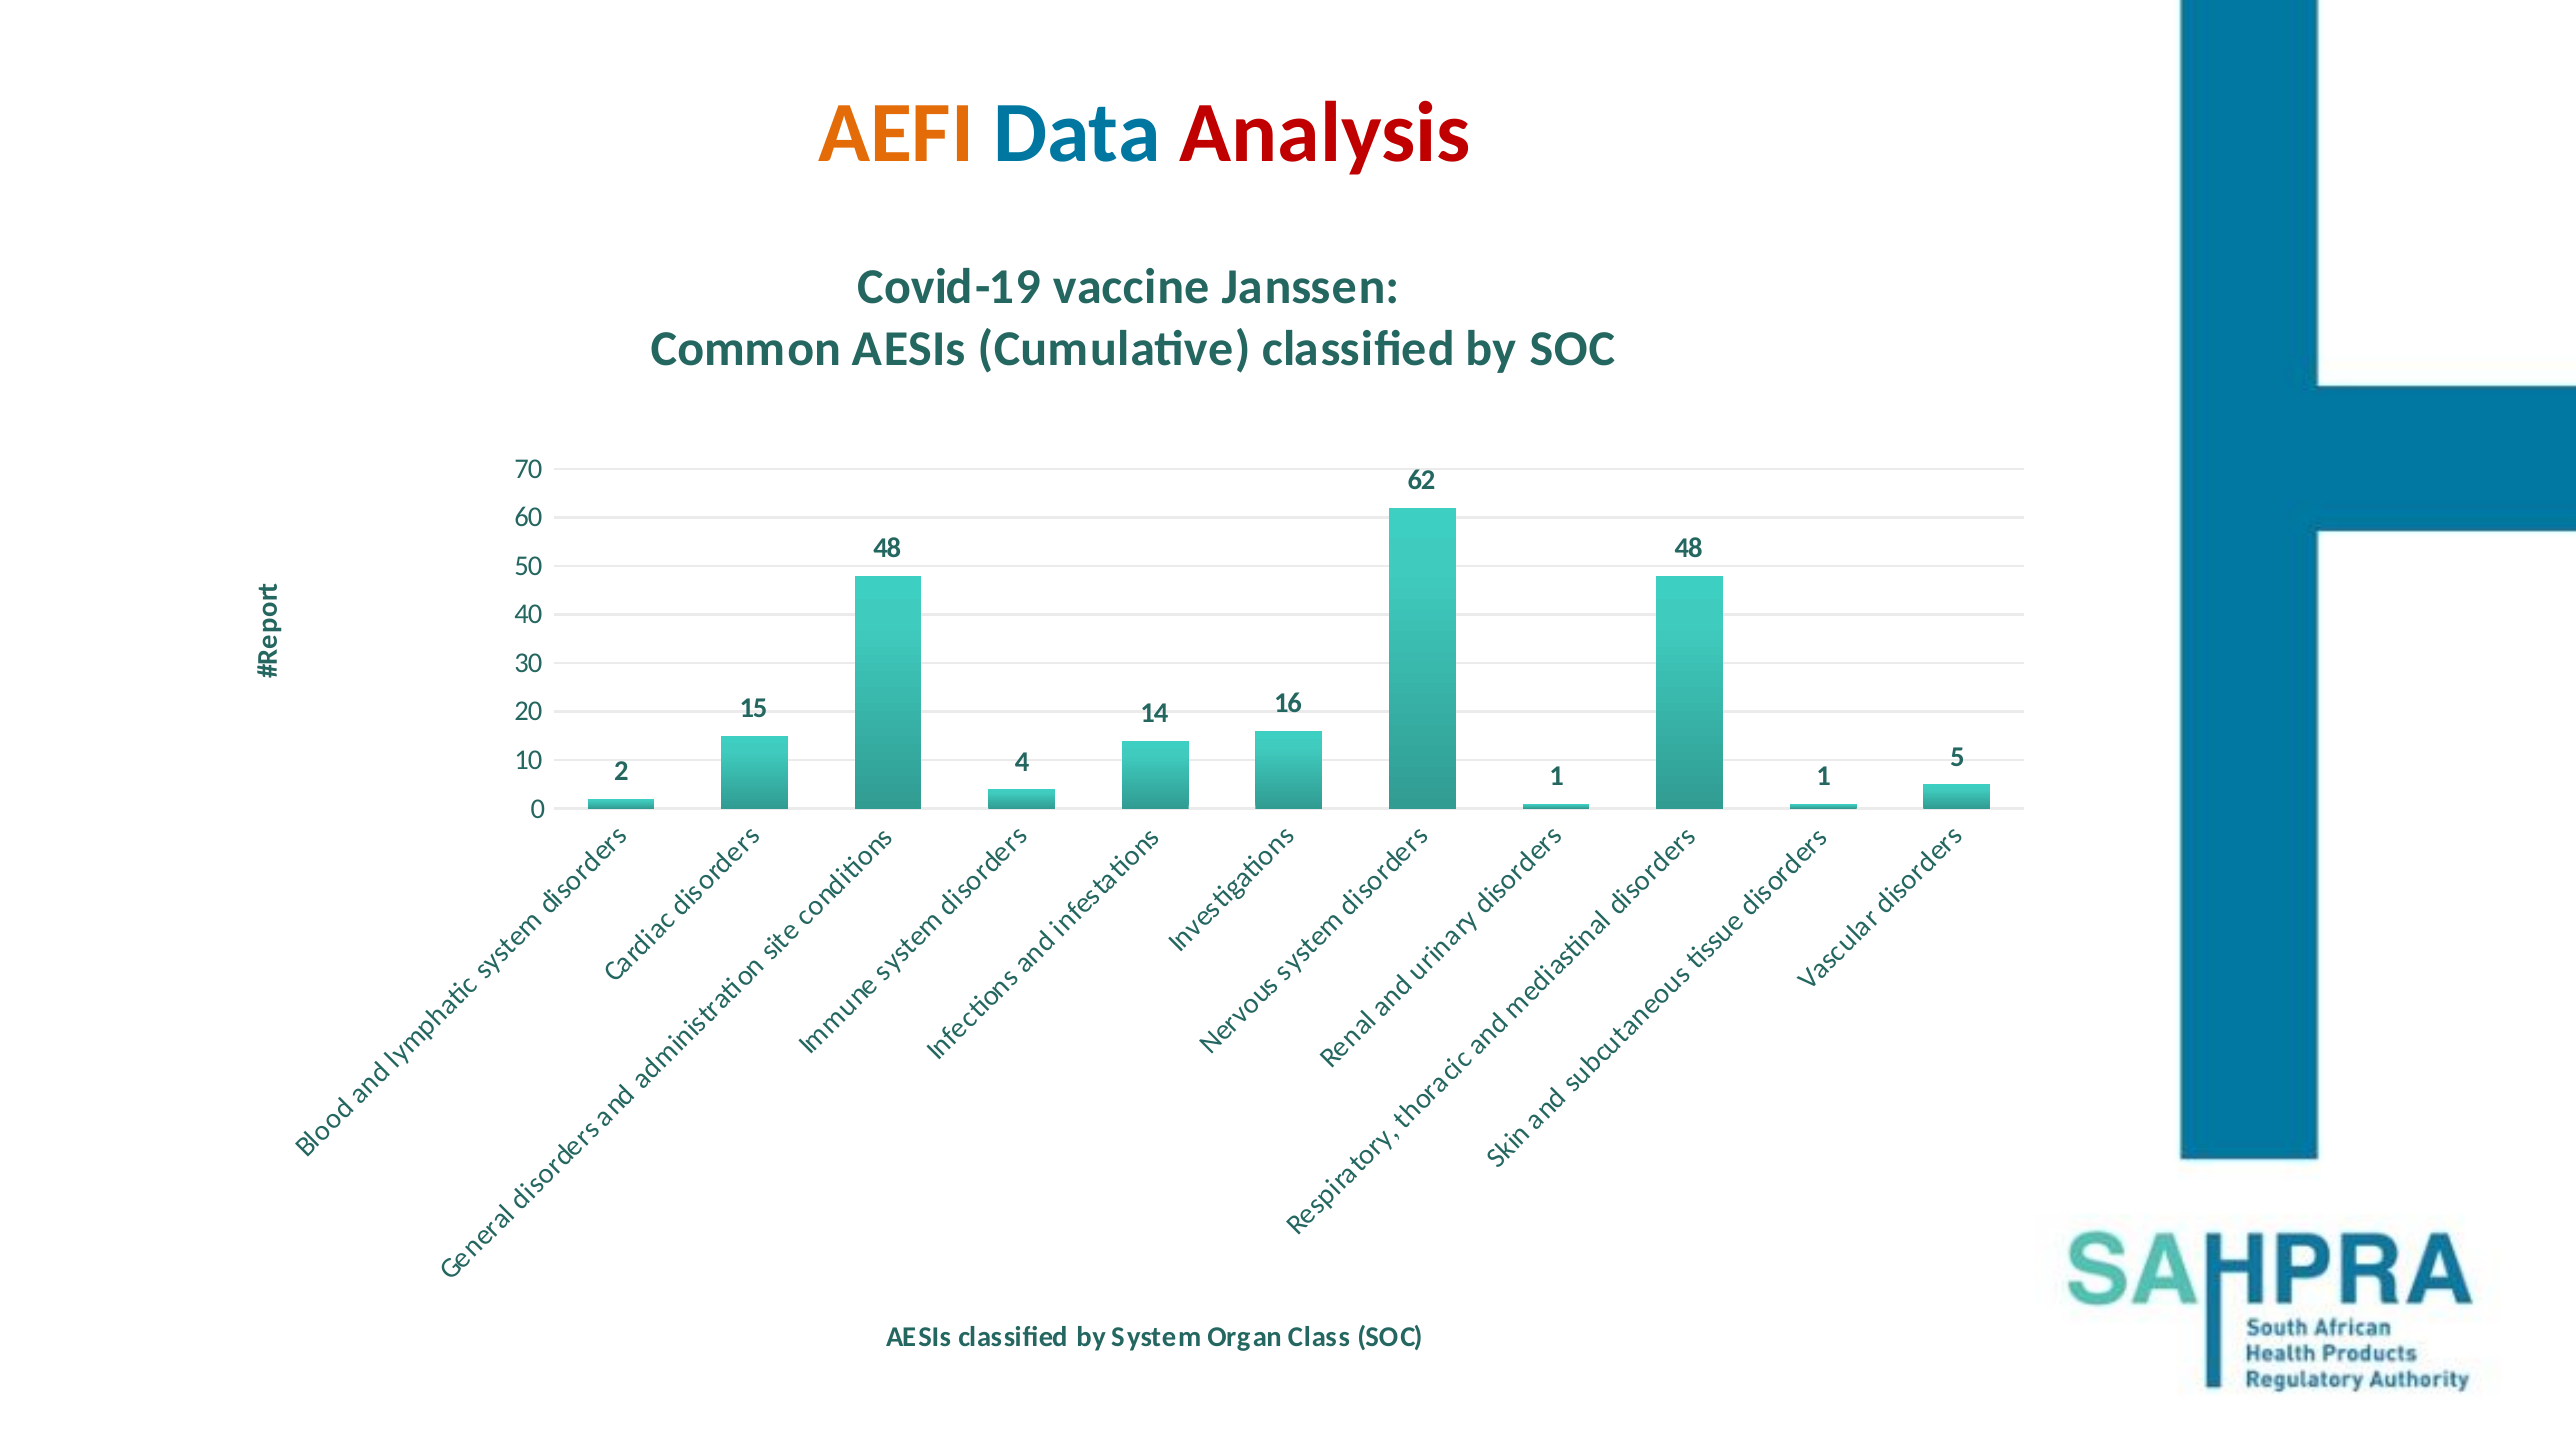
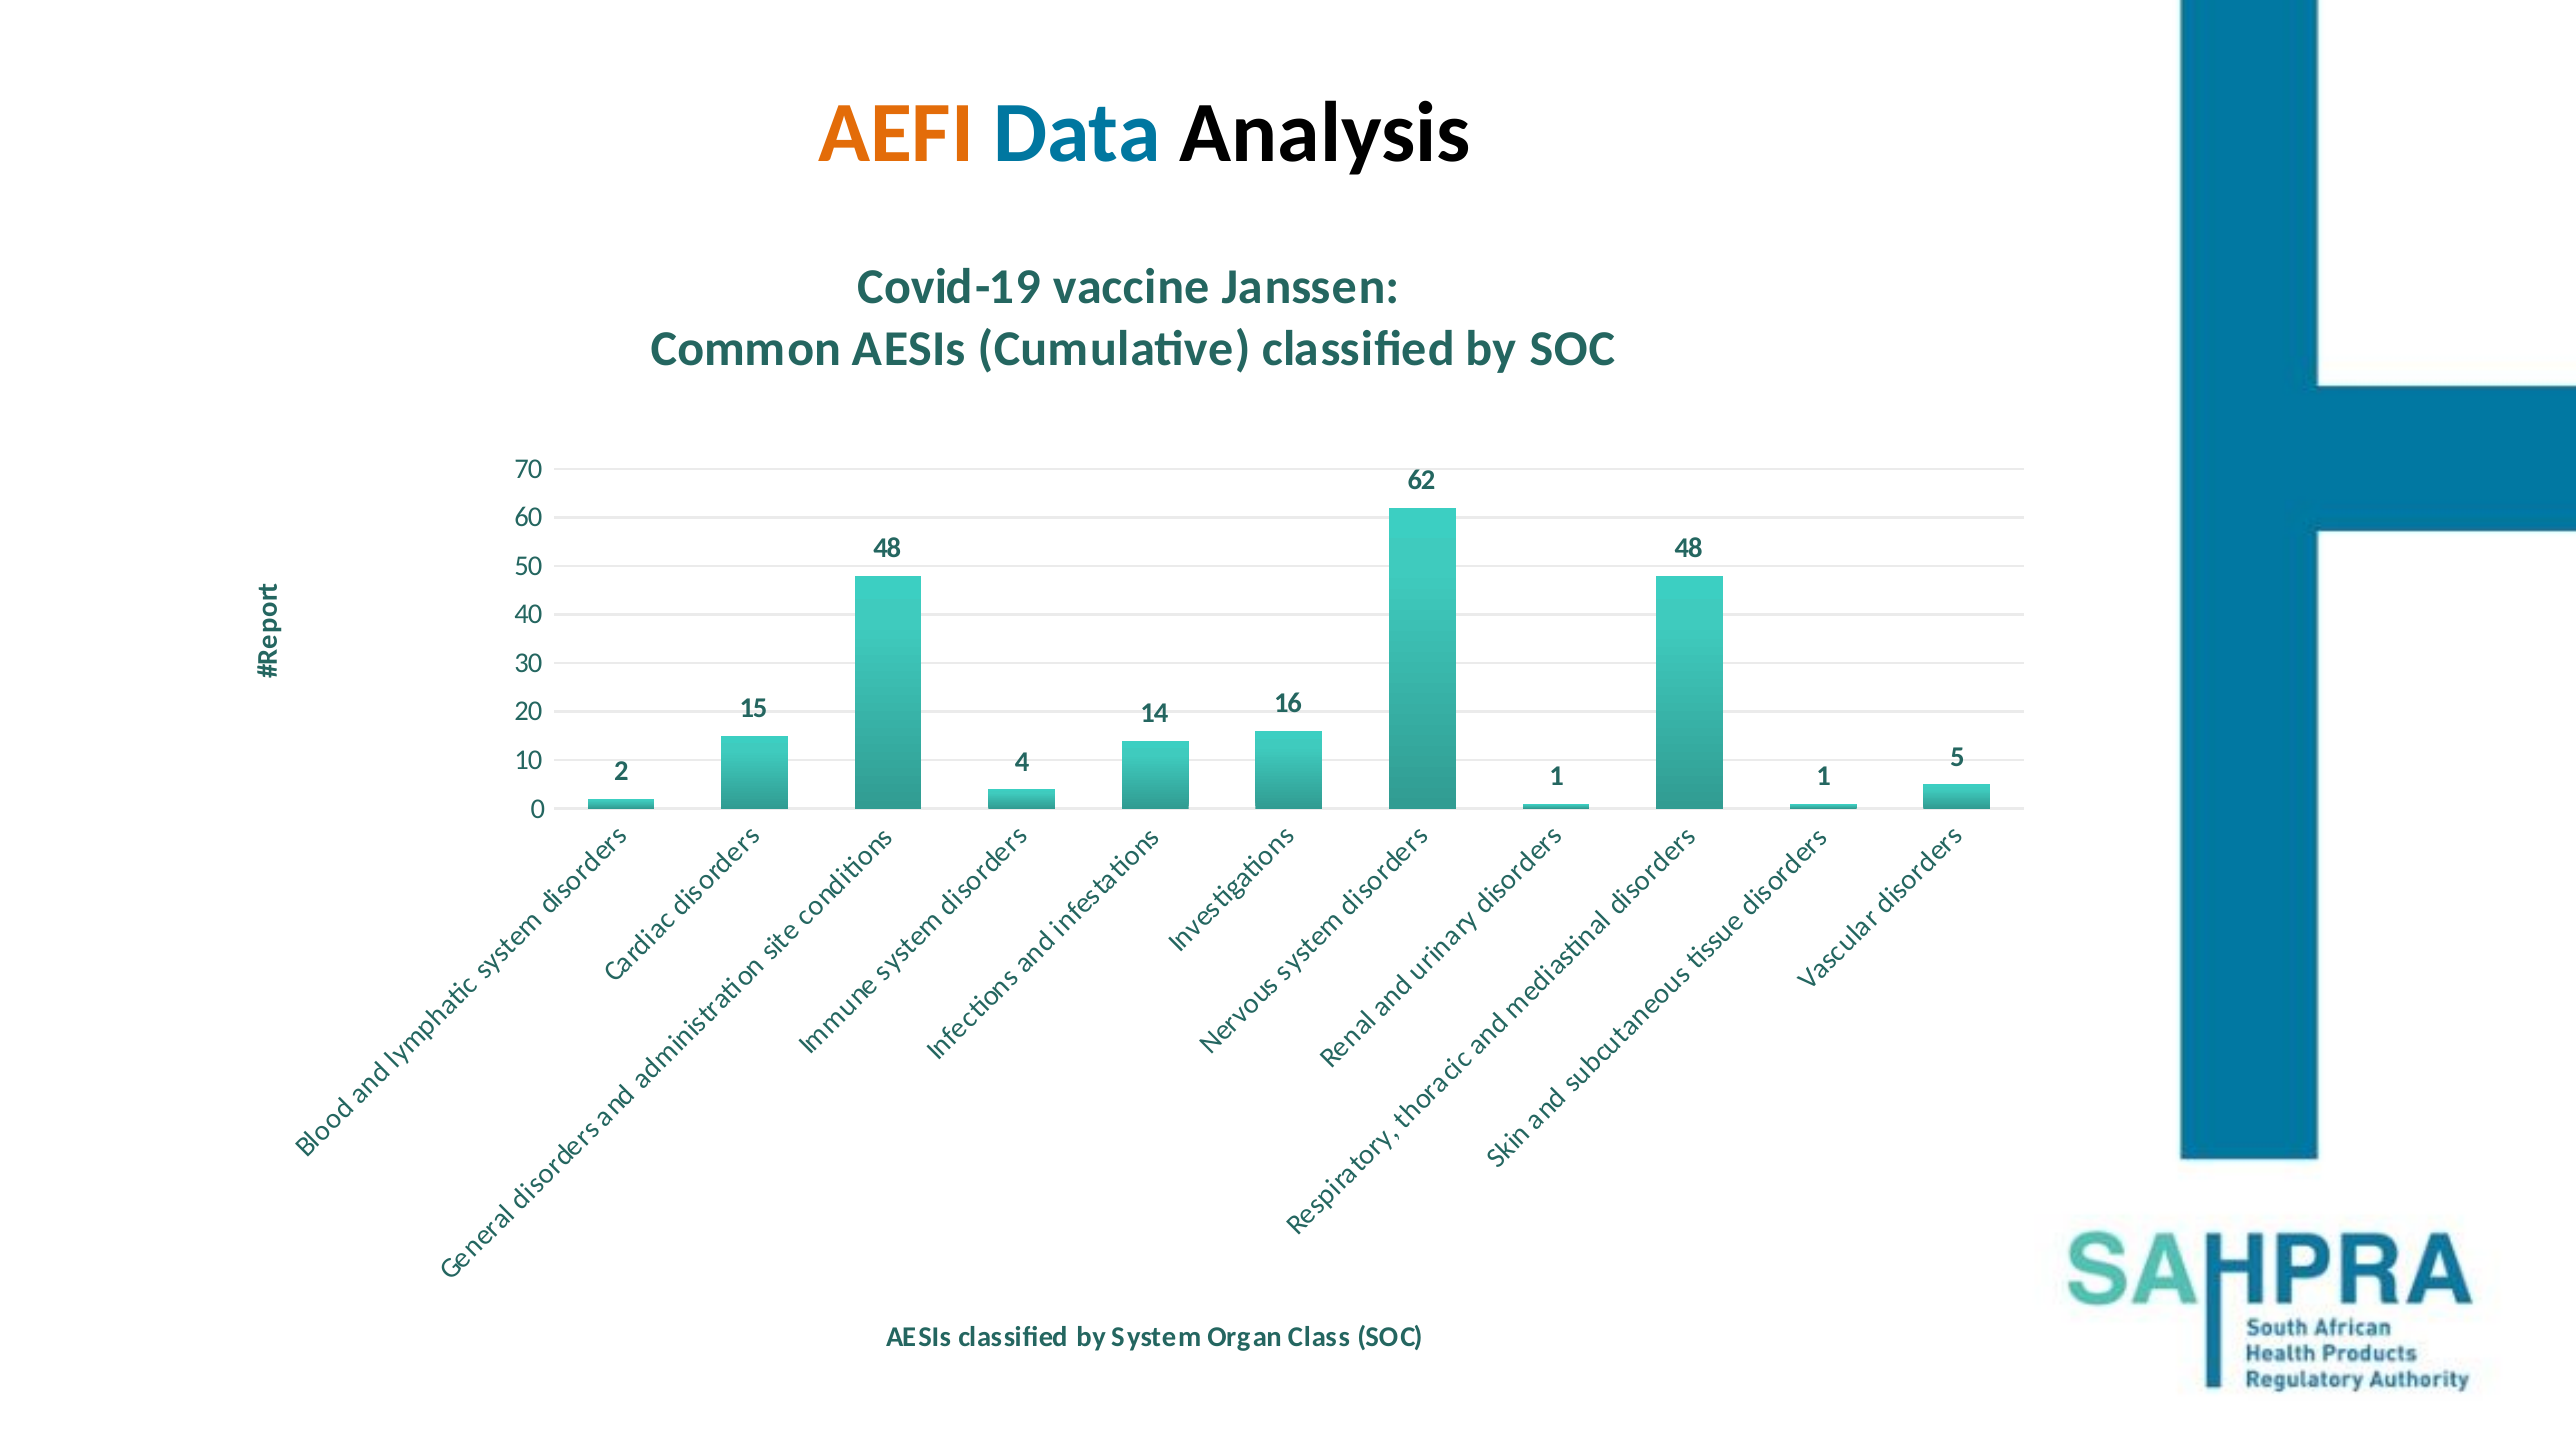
Analysis colour: red -> black (1325, 134)
